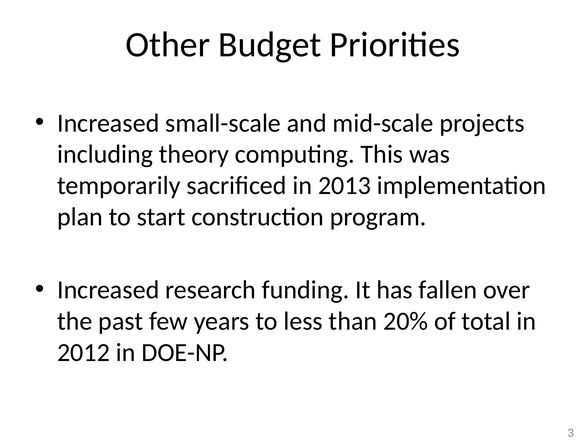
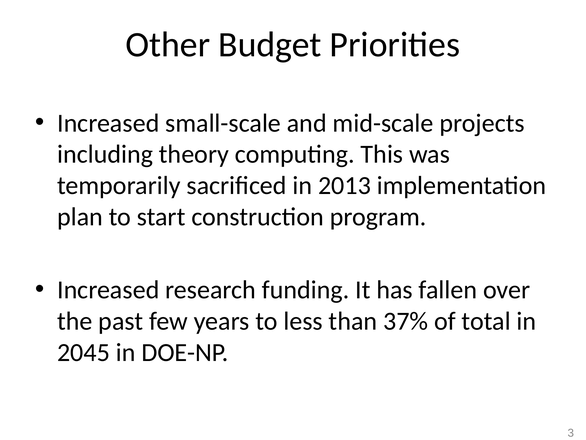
20%: 20% -> 37% (406, 321)
2012: 2012 -> 2045 (84, 352)
